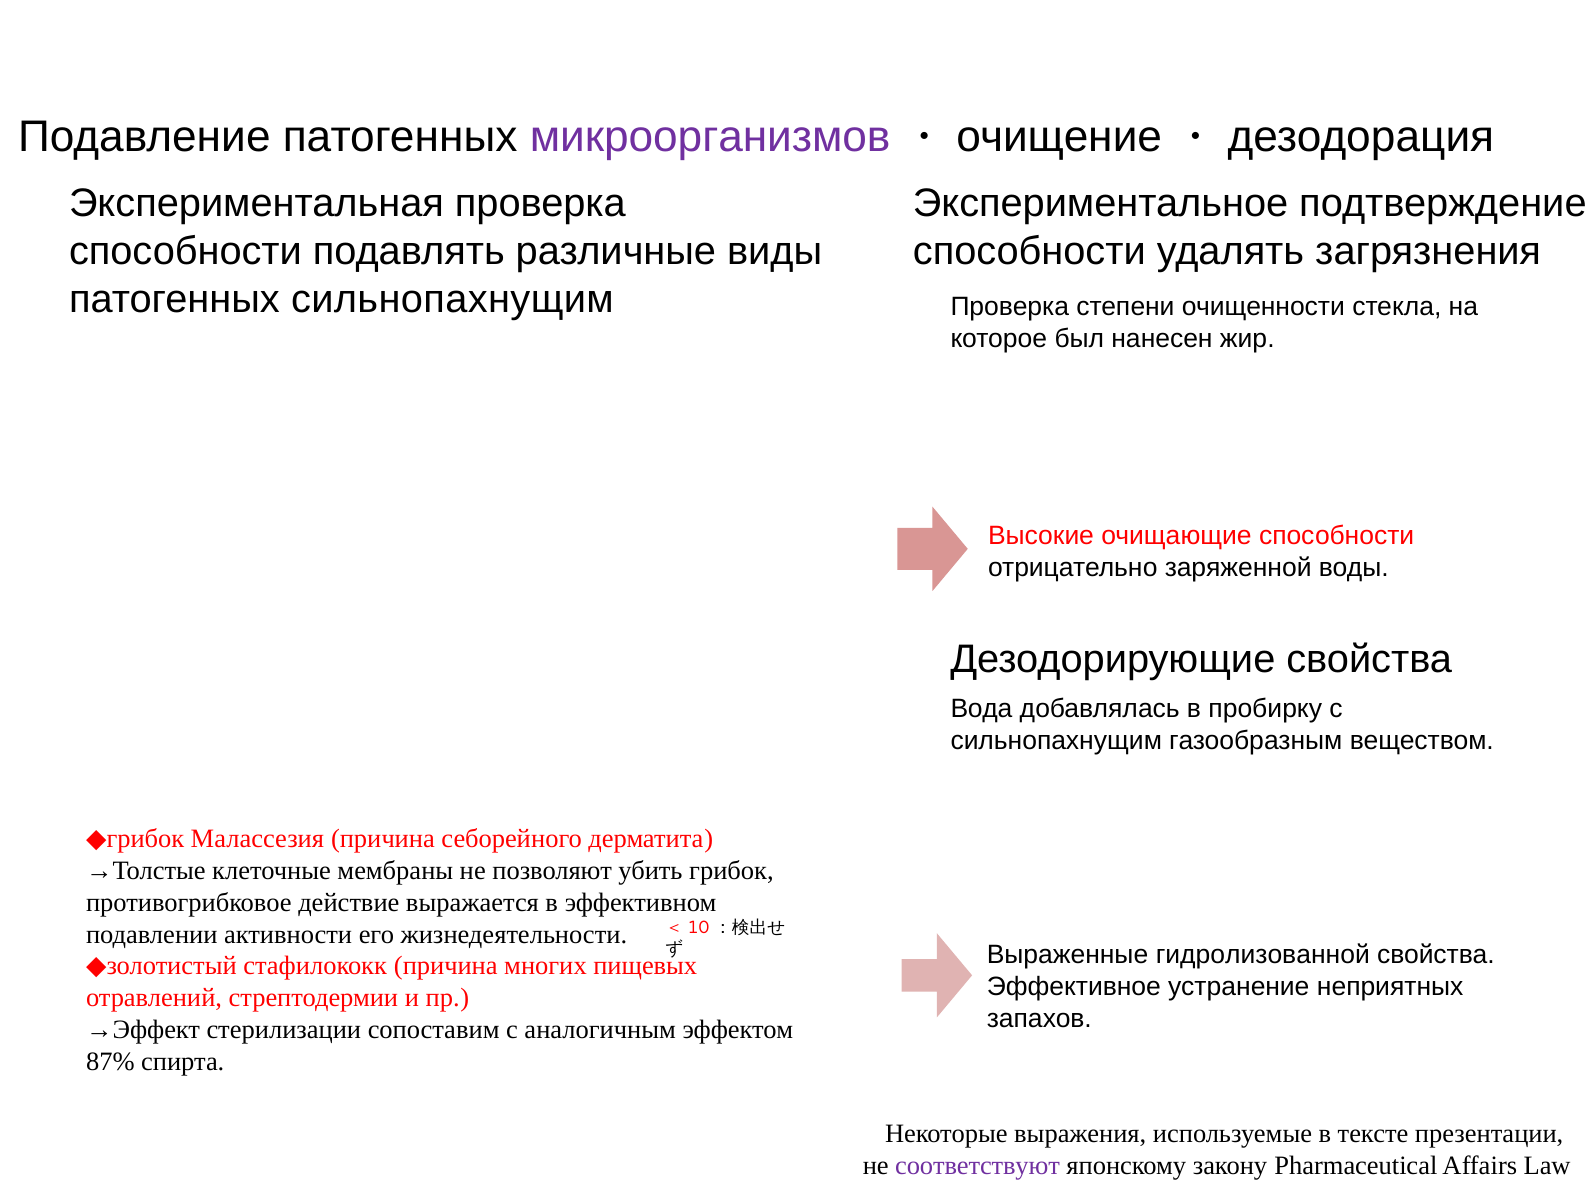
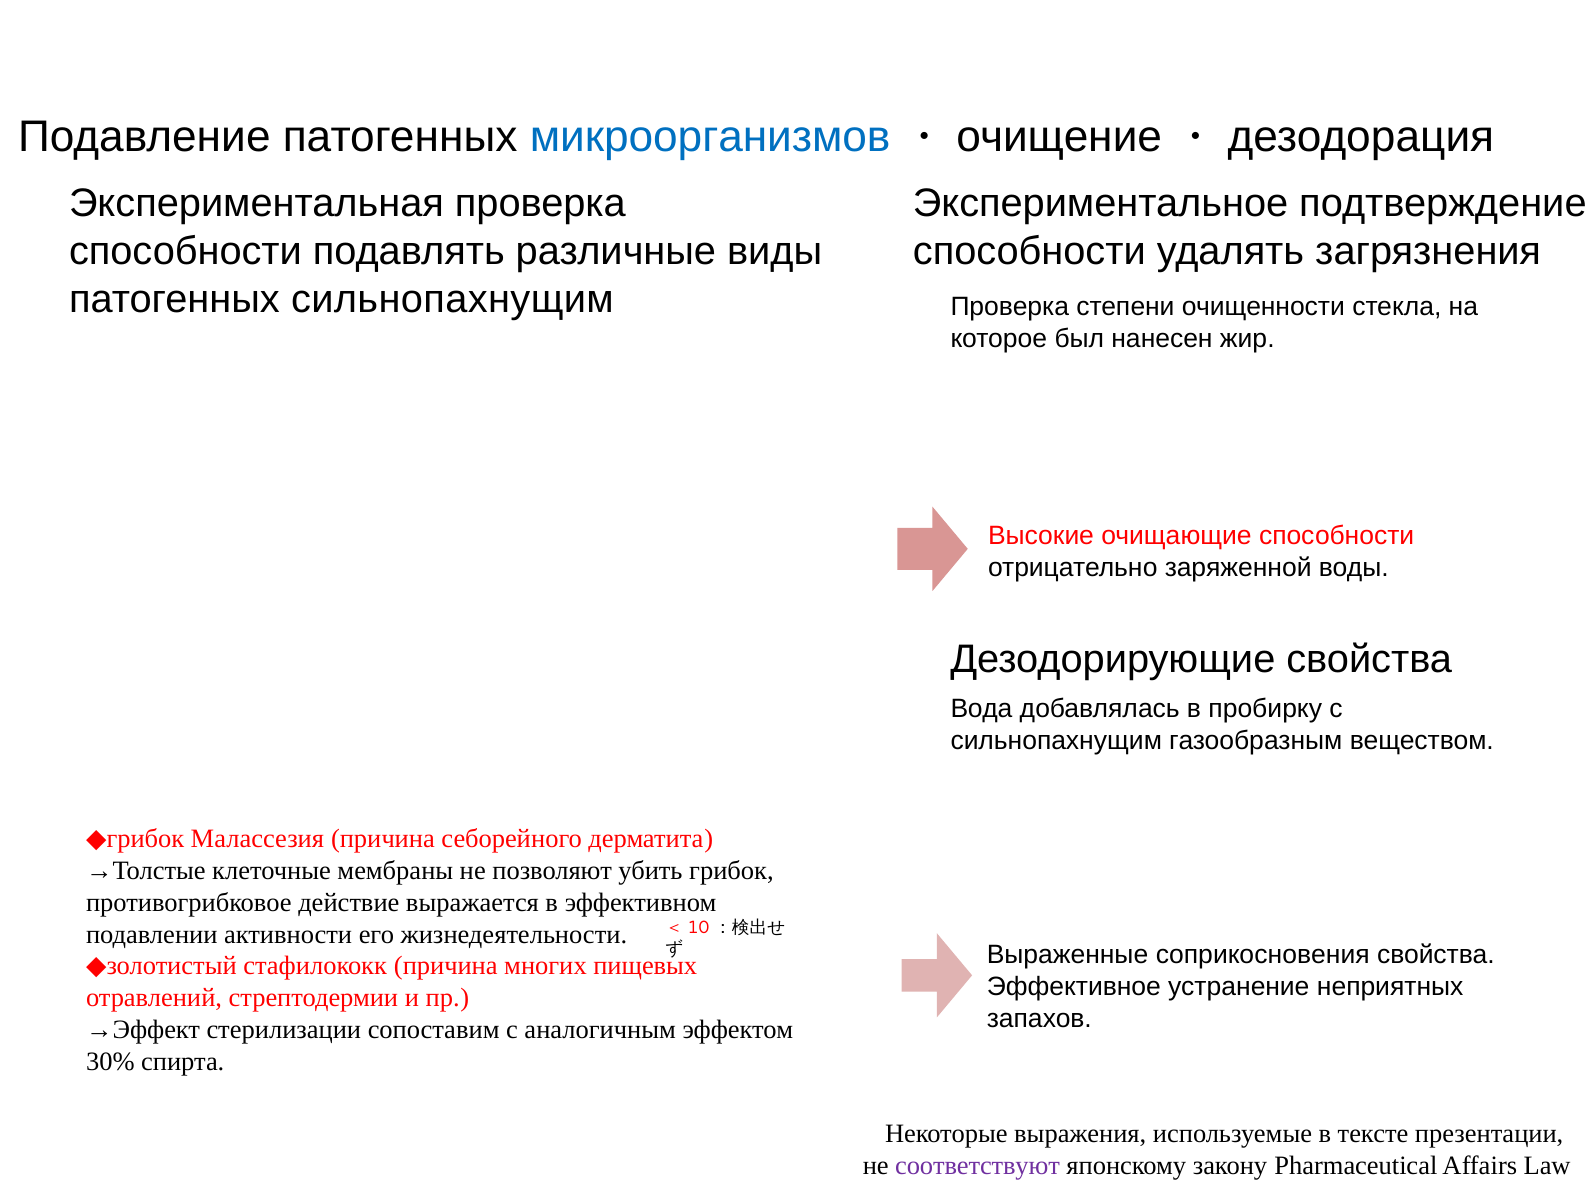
микроорганизмов colour: purple -> blue (710, 137)
гидролизованной: гидролизованной -> соприкосновения (1263, 955)
87%: 87% -> 30% (110, 1062)
